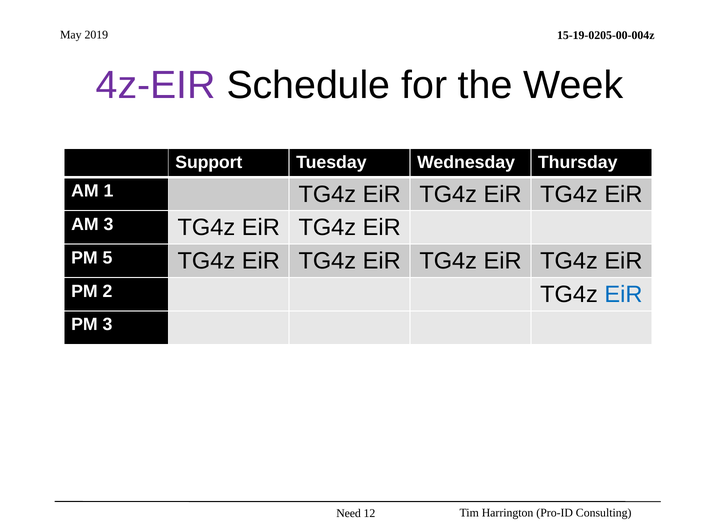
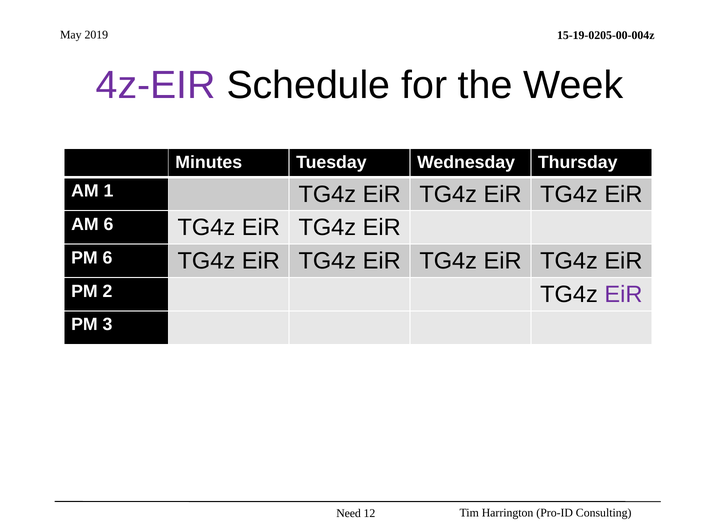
Support: Support -> Minutes (209, 162)
AM 3: 3 -> 6 (108, 224)
PM 5: 5 -> 6 (107, 258)
EiR colour: blue -> purple (623, 295)
